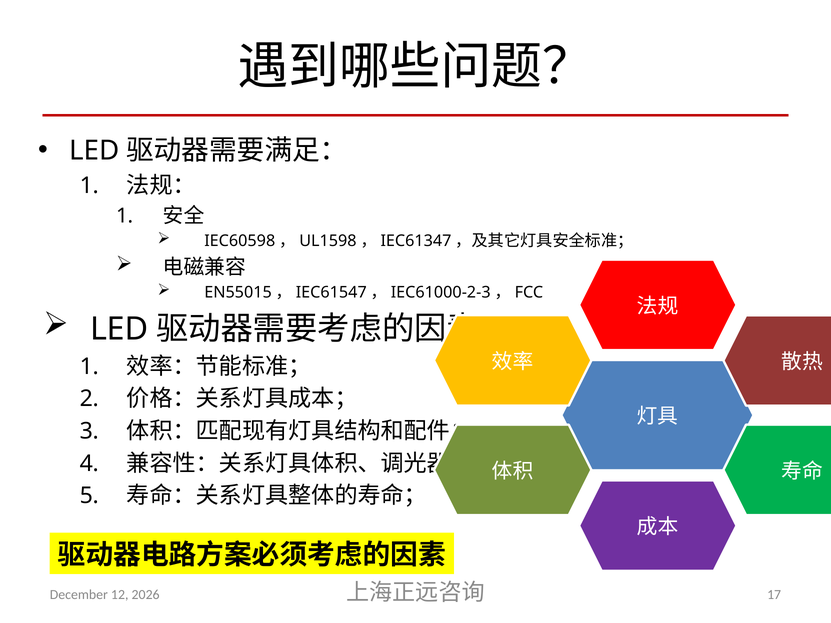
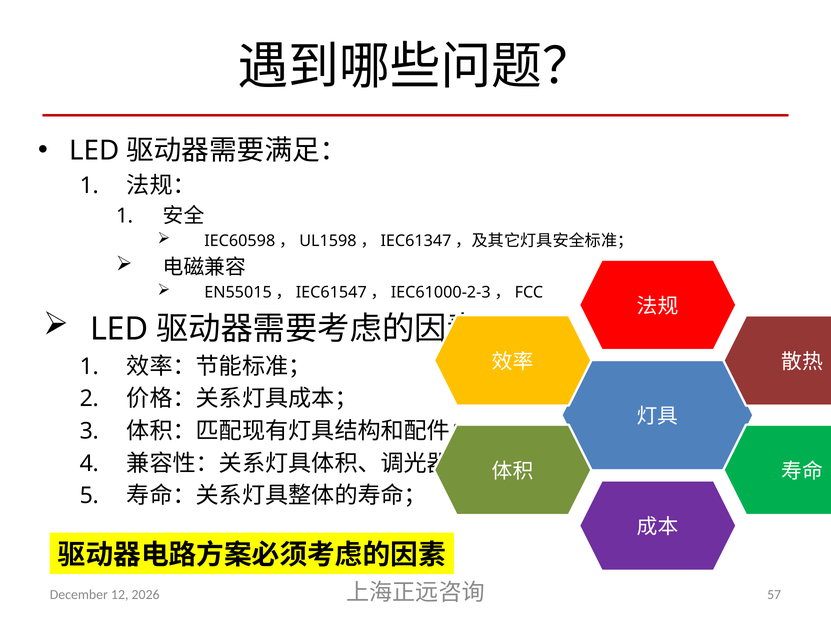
17: 17 -> 57 (774, 595)
